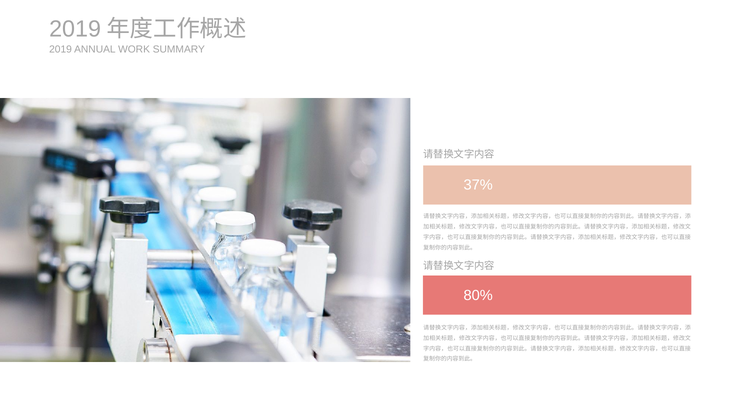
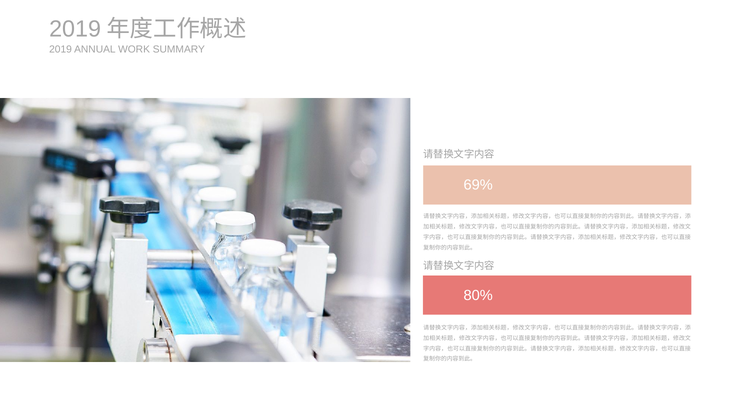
37%: 37% -> 69% (478, 185)
